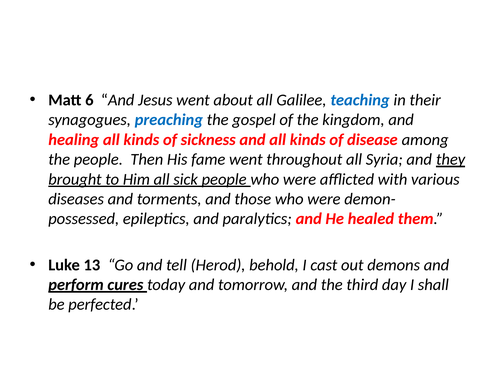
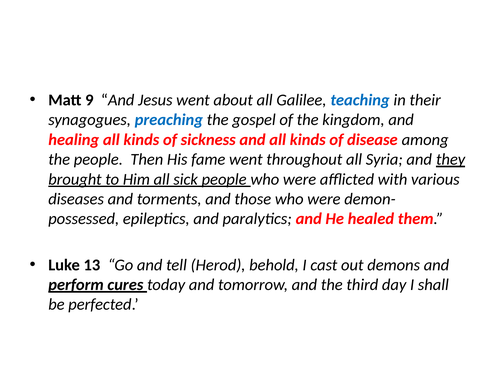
6: 6 -> 9 (89, 100)
